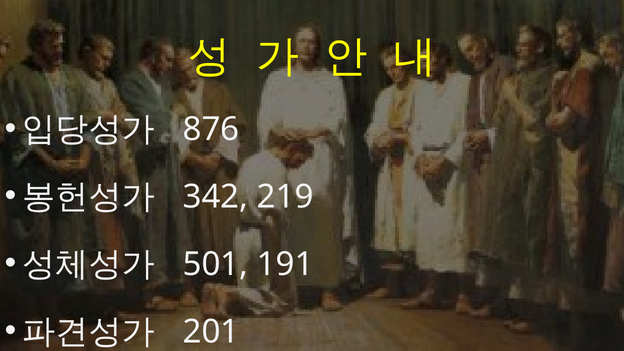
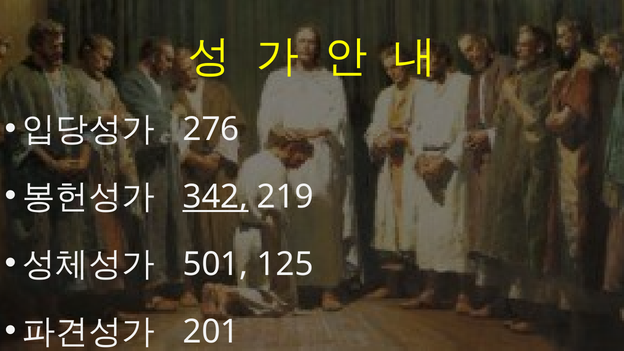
876: 876 -> 276 (211, 129)
342 underline: none -> present (215, 197)
191: 191 -> 125 (285, 264)
